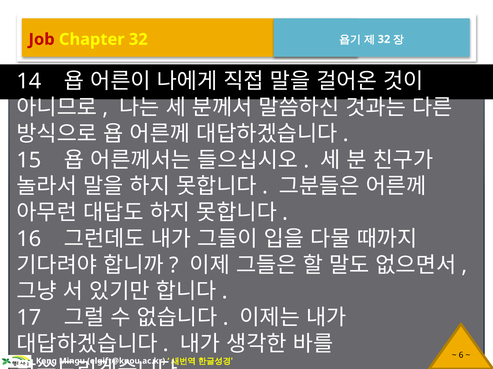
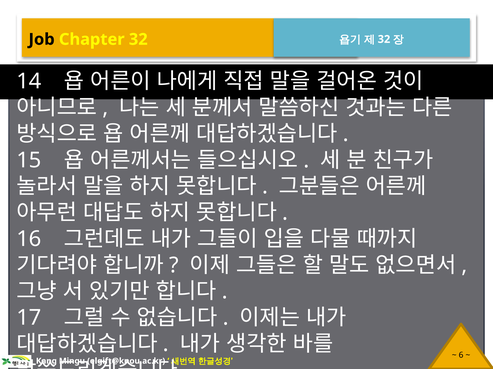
Job colour: red -> black (42, 39)
